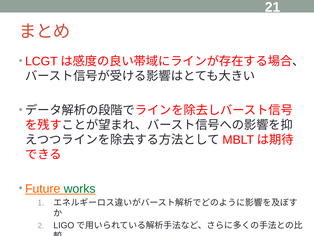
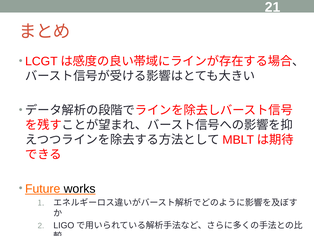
works colour: green -> black (80, 188)
